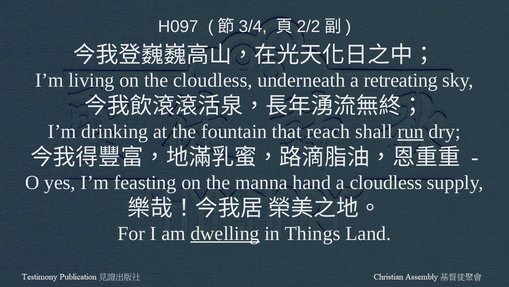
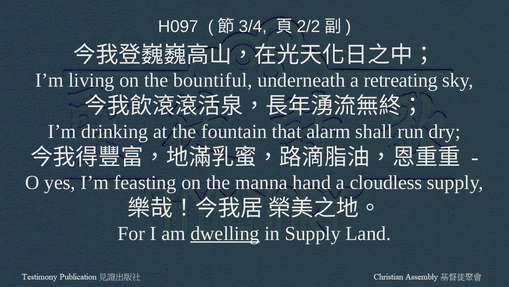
the cloudless: cloudless -> bountiful (213, 80)
reach: reach -> alarm (329, 131)
run underline: present -> none (411, 131)
in Things: Things -> Supply (313, 233)
